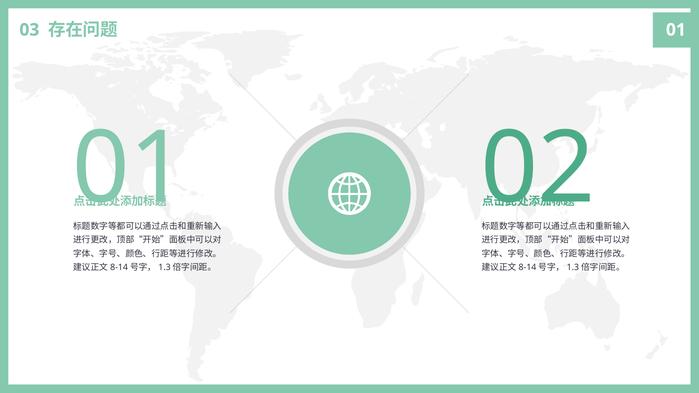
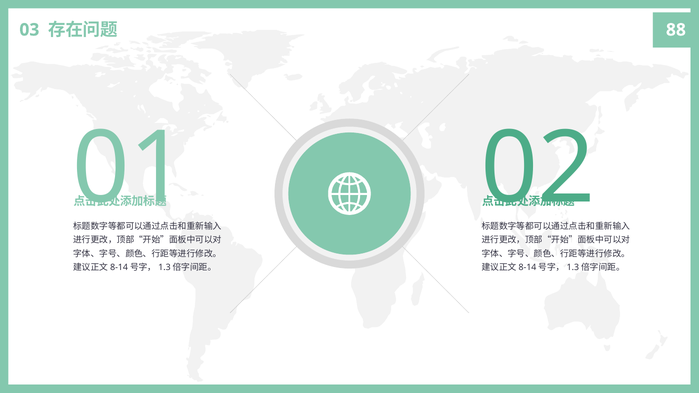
01: 01 -> 88 (676, 30)
